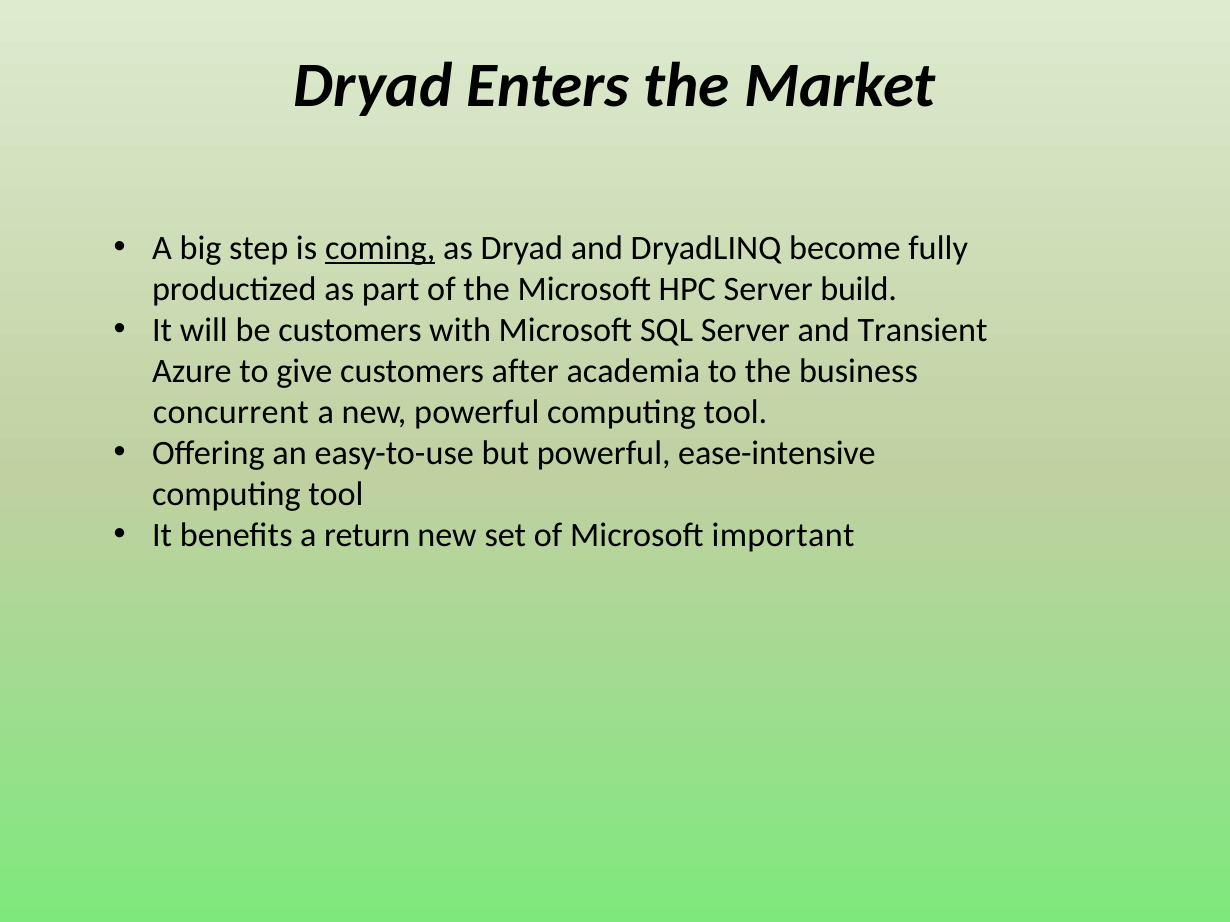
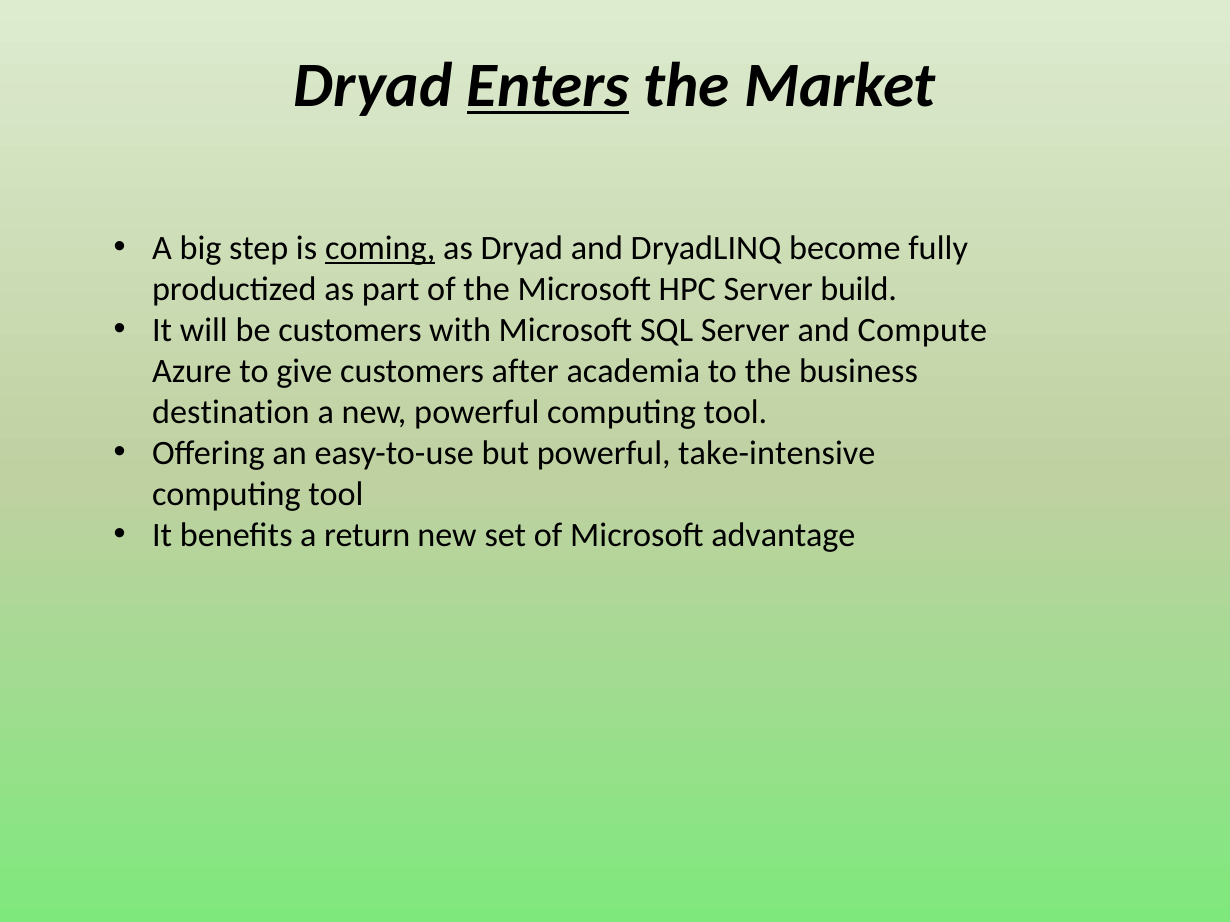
Enters underline: none -> present (548, 85)
Transient: Transient -> Compute (922, 330)
concurrent: concurrent -> destination (231, 412)
ease-intensive: ease-intensive -> take-intensive (777, 453)
important: important -> advantage (783, 535)
